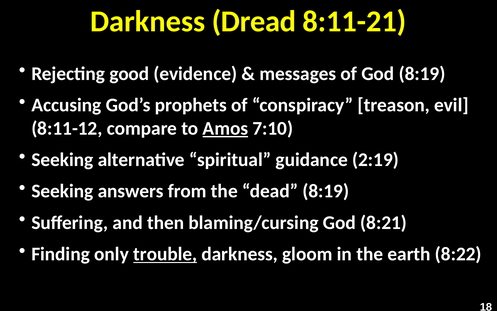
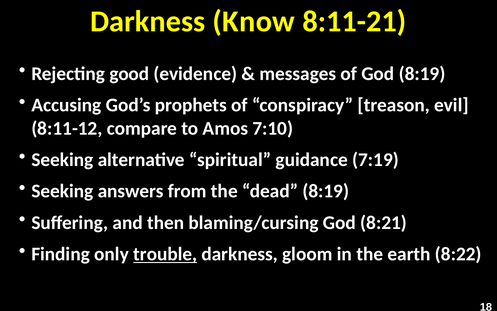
Dread: Dread -> Know (254, 21)
Amos underline: present -> none (225, 128)
2:19: 2:19 -> 7:19 (376, 160)
